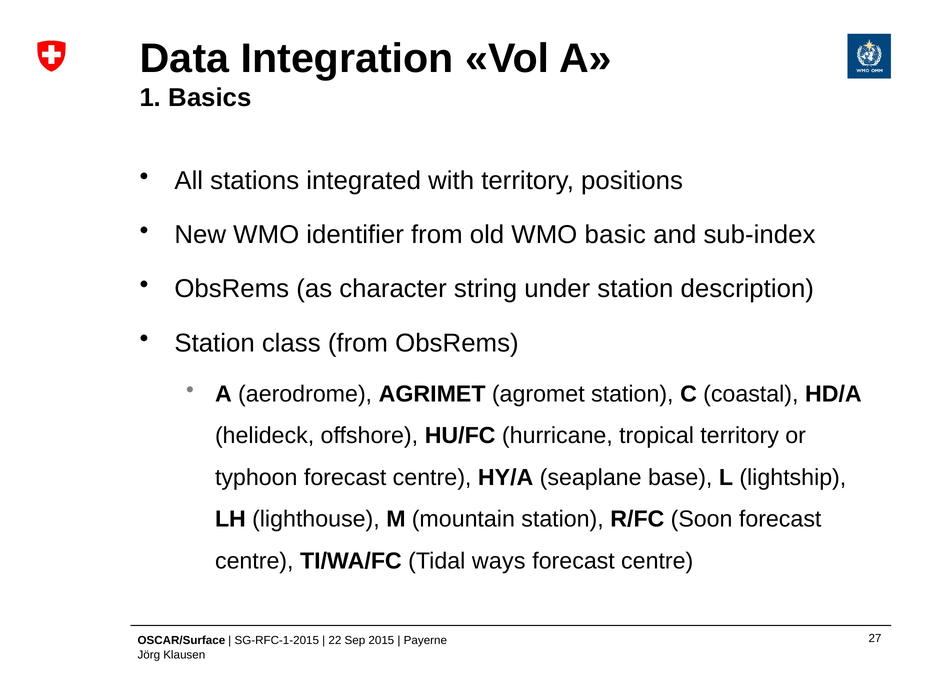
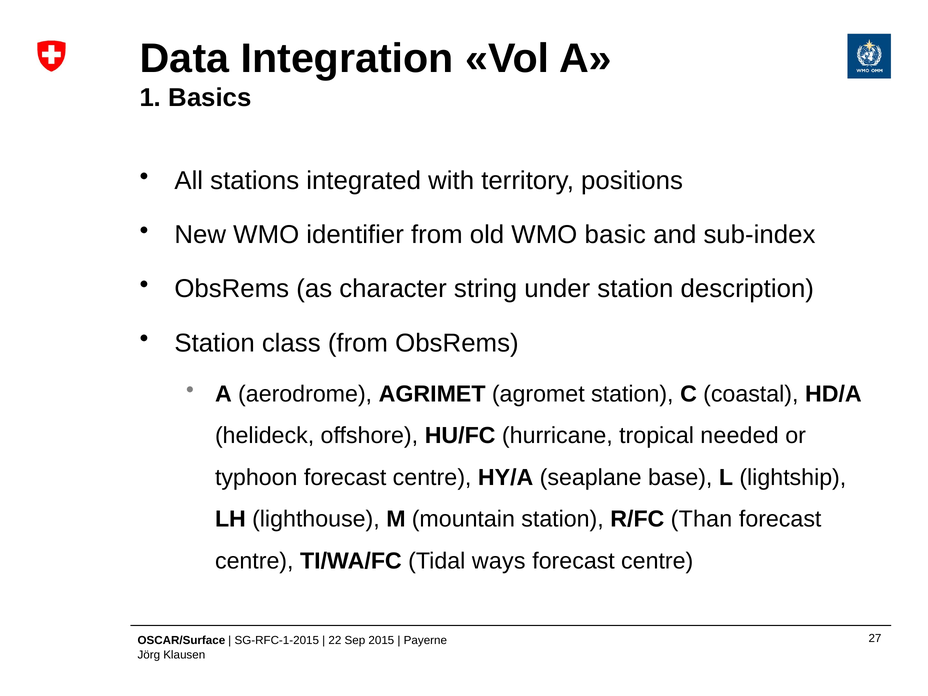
tropical territory: territory -> needed (740, 436)
Soon: Soon -> Than (701, 519)
